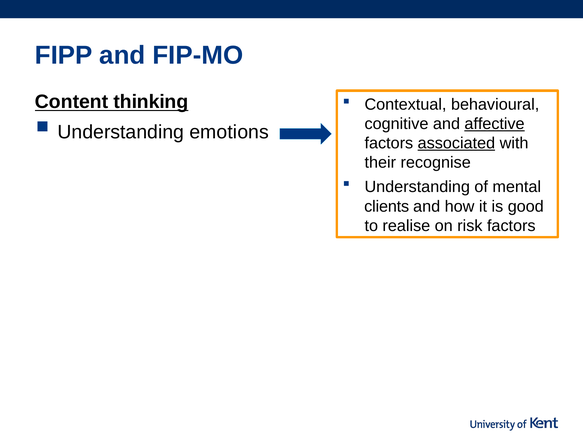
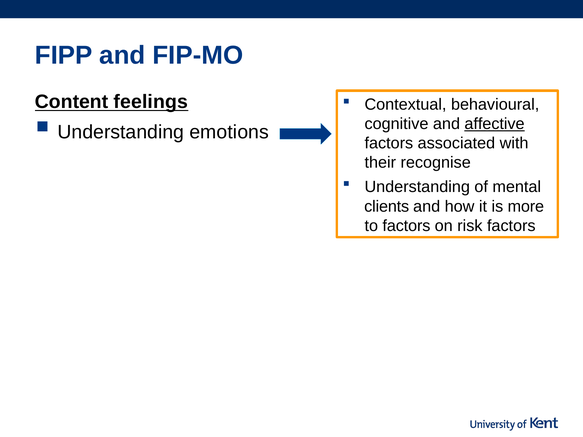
thinking: thinking -> feelings (151, 102)
associated underline: present -> none (456, 143)
good: good -> more (526, 206)
to realise: realise -> factors (406, 226)
